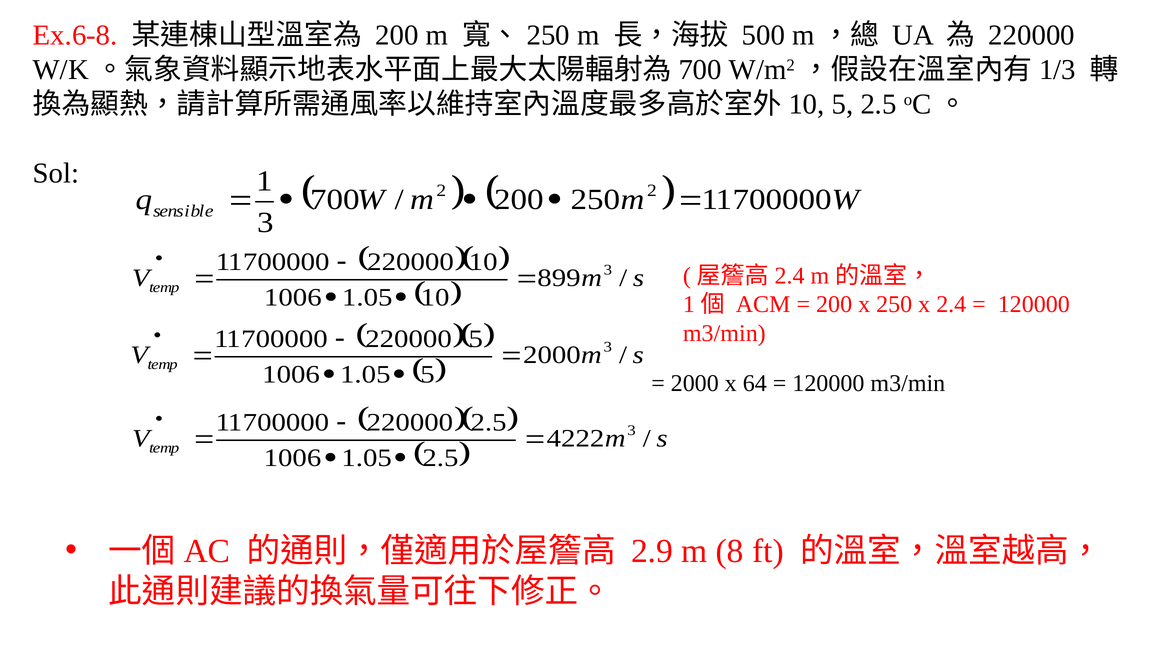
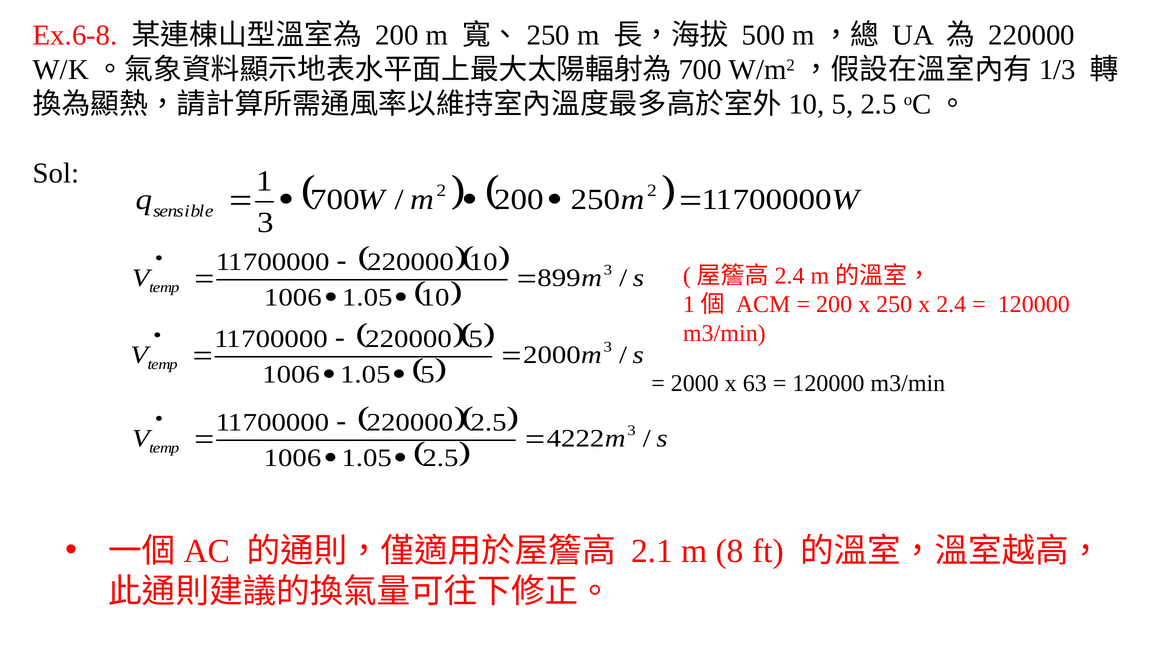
64: 64 -> 63 (755, 383)
2.9: 2.9 -> 2.1 (652, 551)
